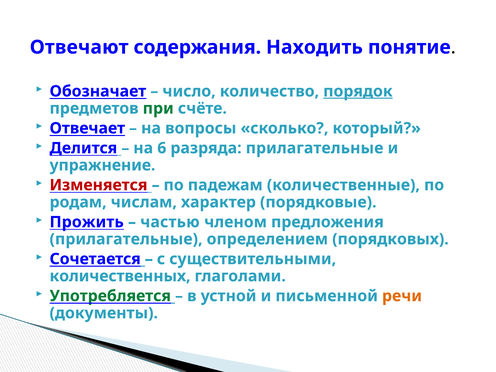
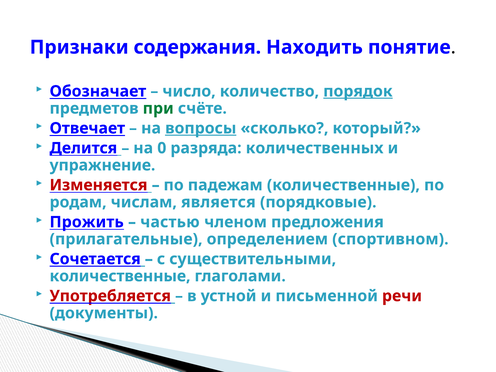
Отвечают: Отвечают -> Признаки (79, 47)
вопросы underline: none -> present (201, 128)
6: 6 -> 0 (162, 148)
разряда прилагательные: прилагательные -> количественных (315, 148)
характер: характер -> является (218, 202)
порядковых: порядковых -> спортивном (390, 239)
количественных: количественных -> количественные (120, 276)
Употребляется colour: green -> red (110, 296)
речи colour: orange -> red (402, 296)
